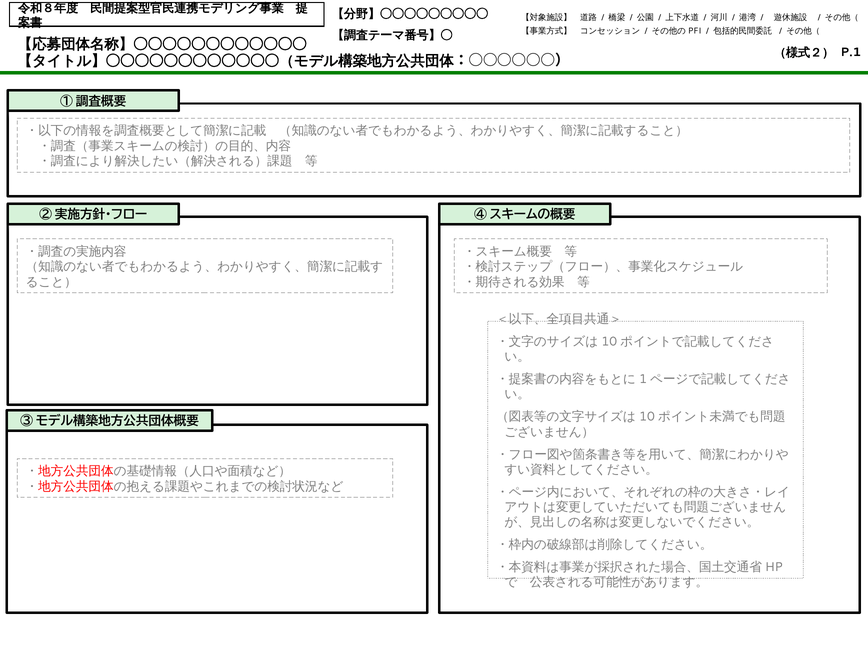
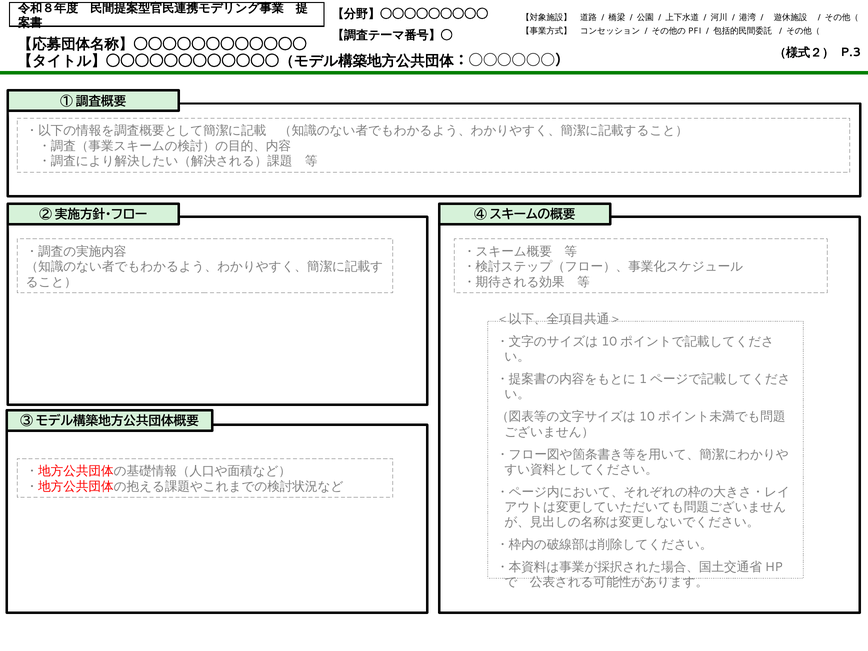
P.1: P.1 -> P.3 (851, 52)
